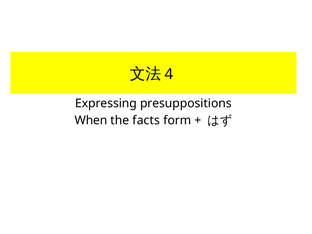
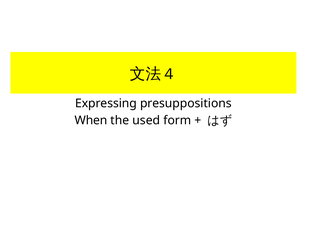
facts: facts -> used (146, 120)
